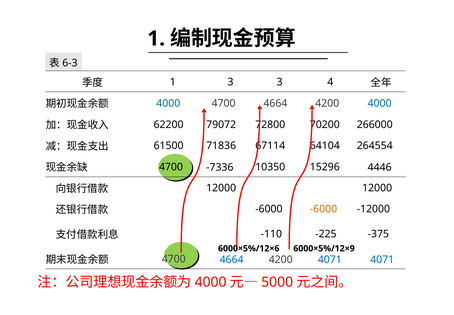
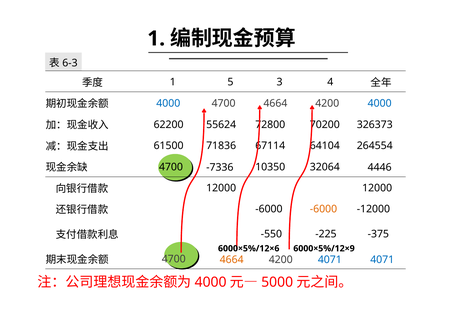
1 3: 3 -> 5 (230, 82)
79072: 79072 -> 55624 (221, 124)
266000: 266000 -> 326373 (375, 124)
15296: 15296 -> 32064 (325, 167)
-110: -110 -> -550 (271, 234)
4664 colour: blue -> orange (232, 259)
